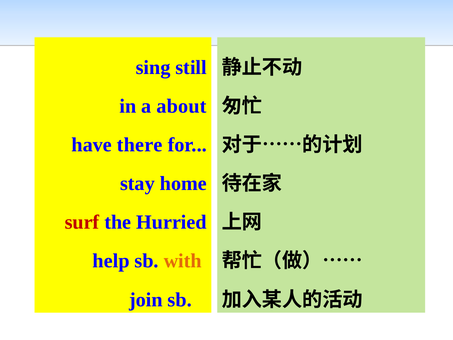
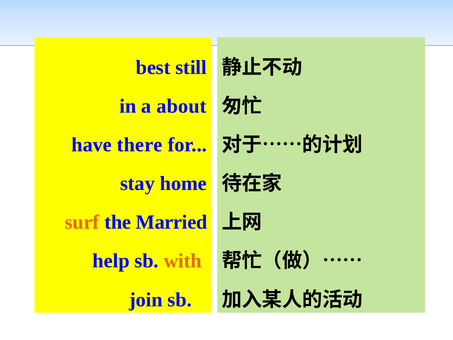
sing: sing -> best (153, 67)
surf colour: red -> orange (82, 222)
Hurried: Hurried -> Married (172, 222)
